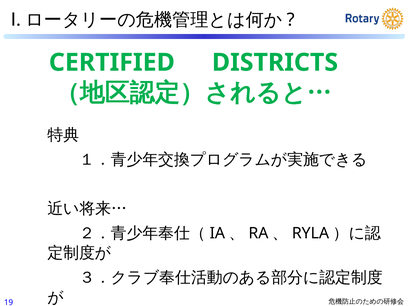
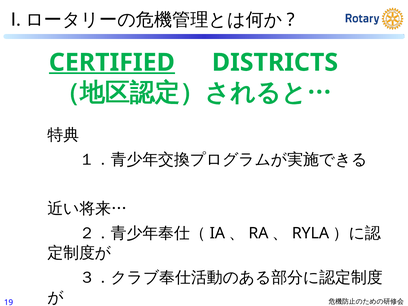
CERTIFIED underline: none -> present (112, 62)
